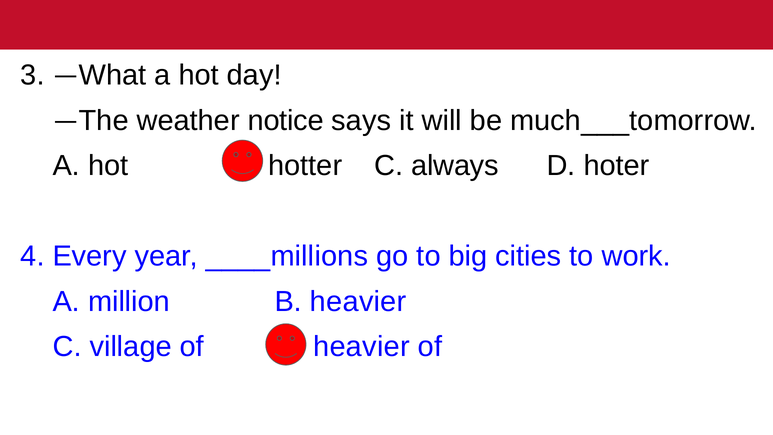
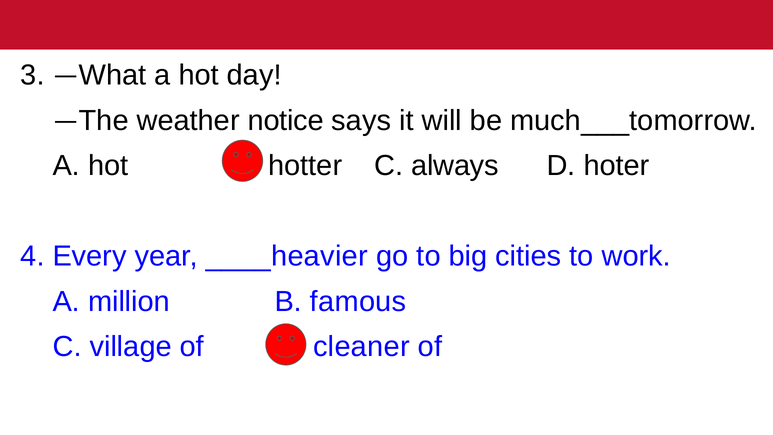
____millions: ____millions -> ____heavier (287, 256)
B heavier: heavier -> famous (358, 302)
heavier: heavier -> cleaner (361, 347)
